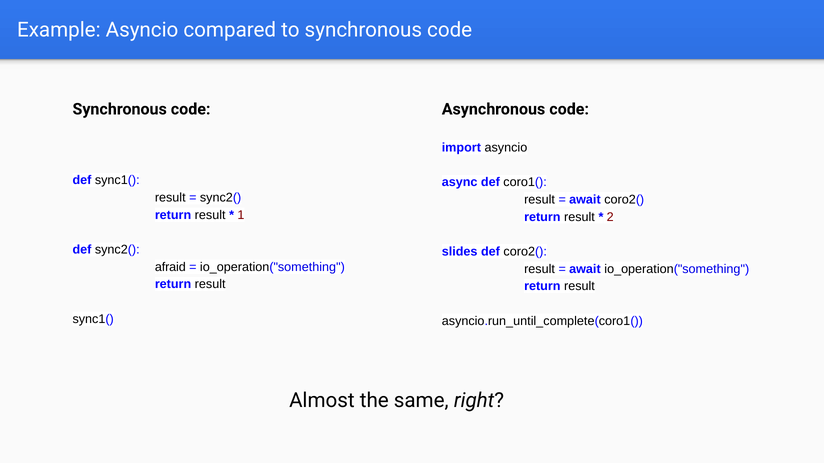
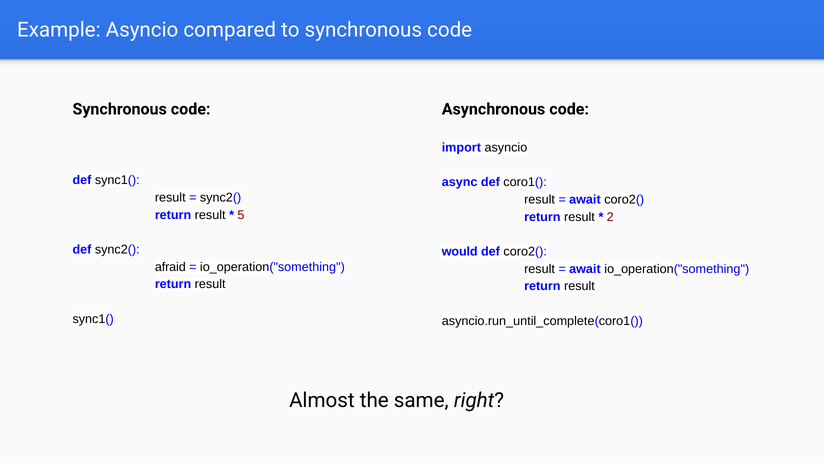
1: 1 -> 5 (241, 215)
slides: slides -> would (460, 252)
